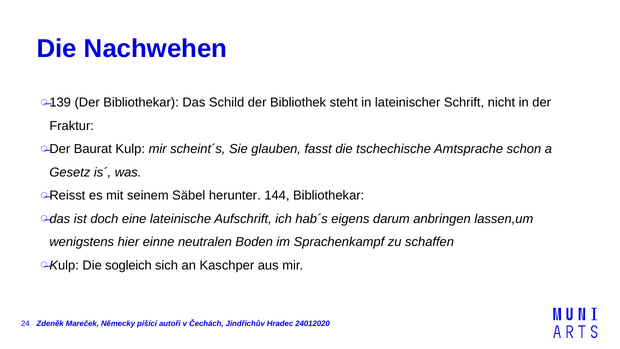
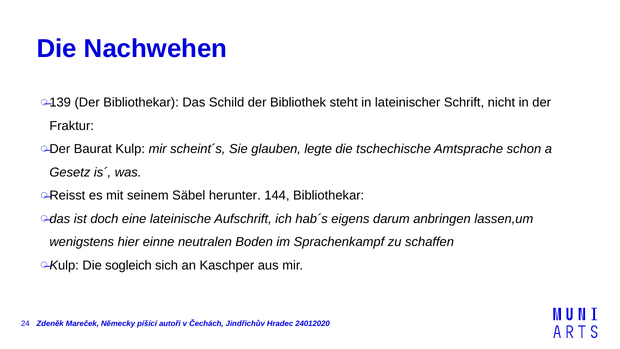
fasst: fasst -> legte (318, 149)
